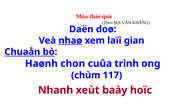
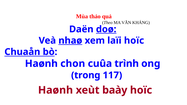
doø underline: none -> present (106, 29)
laïi gian: gian -> hoïc (134, 41)
chùm: chùm -> trong (86, 75)
Nhanh: Nhanh -> Haønh (55, 90)
